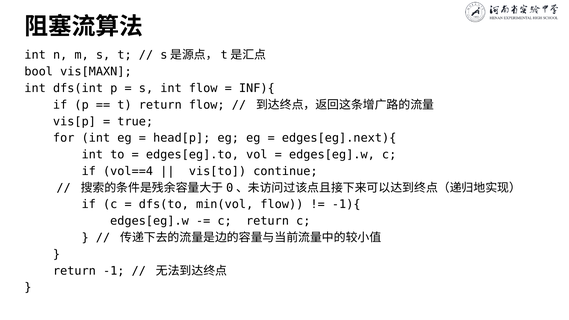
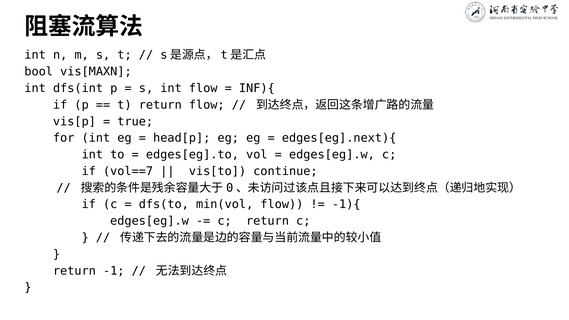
vol==4: vol==4 -> vol==7 (128, 171)
